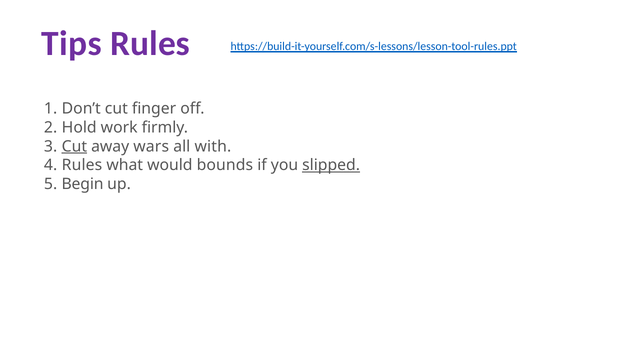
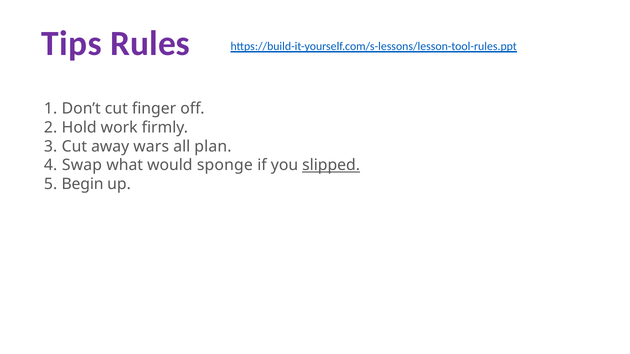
Cut underline: present -> none (74, 147)
with: with -> plan (213, 147)
Rules: Rules -> Swap (82, 165)
bounds: bounds -> sponge (225, 165)
